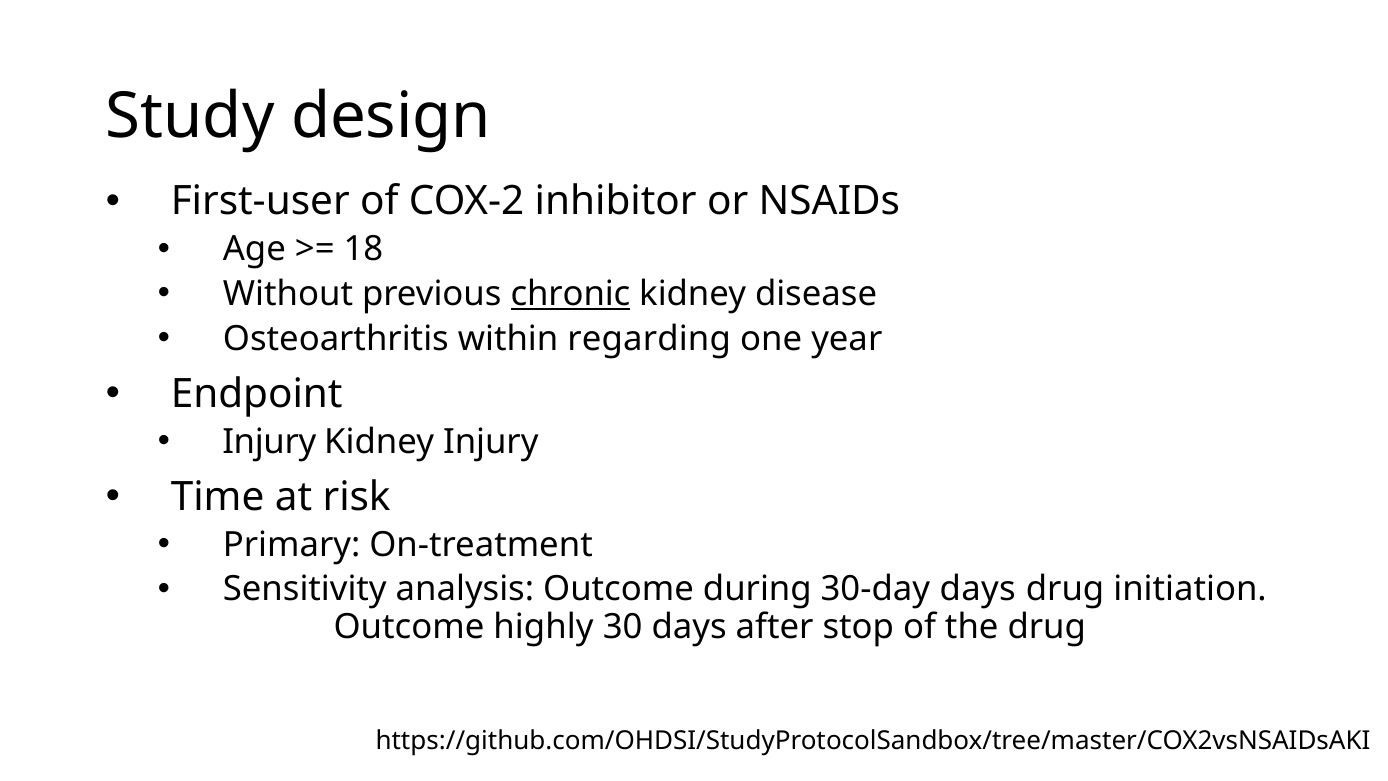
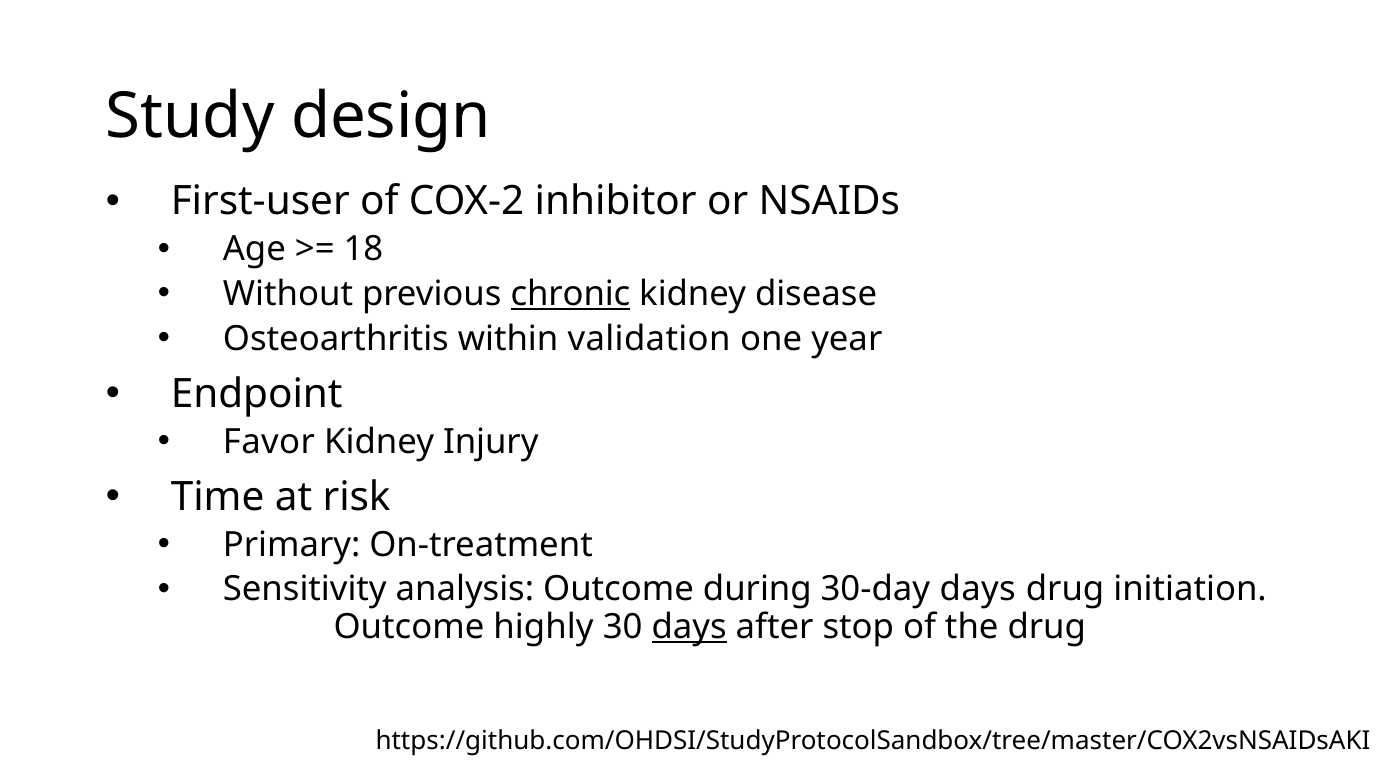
regarding: regarding -> validation (649, 339)
Injury: Injury -> Favor (269, 441)
days underline: none -> present (689, 626)
